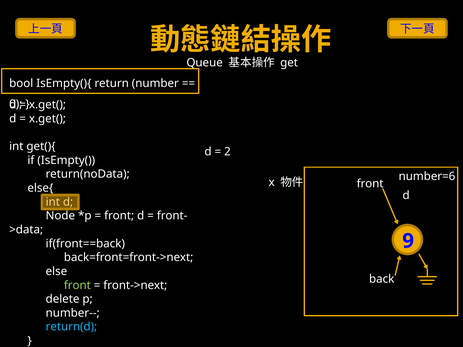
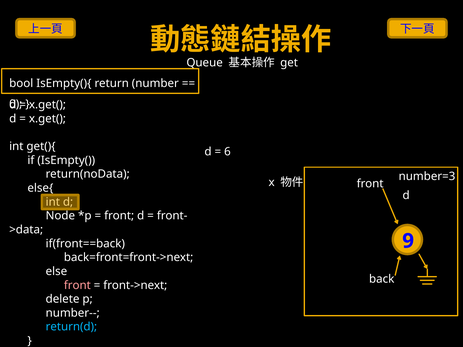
2: 2 -> 6 (227, 152)
number=6: number=6 -> number=3 (427, 176)
front colour: light green -> pink (77, 285)
